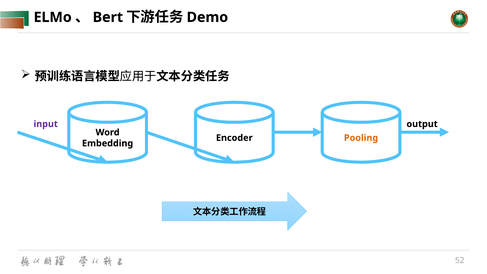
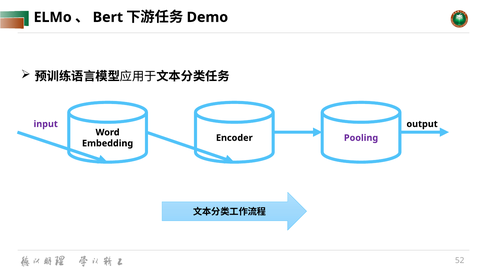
Pooling colour: orange -> purple (361, 138)
